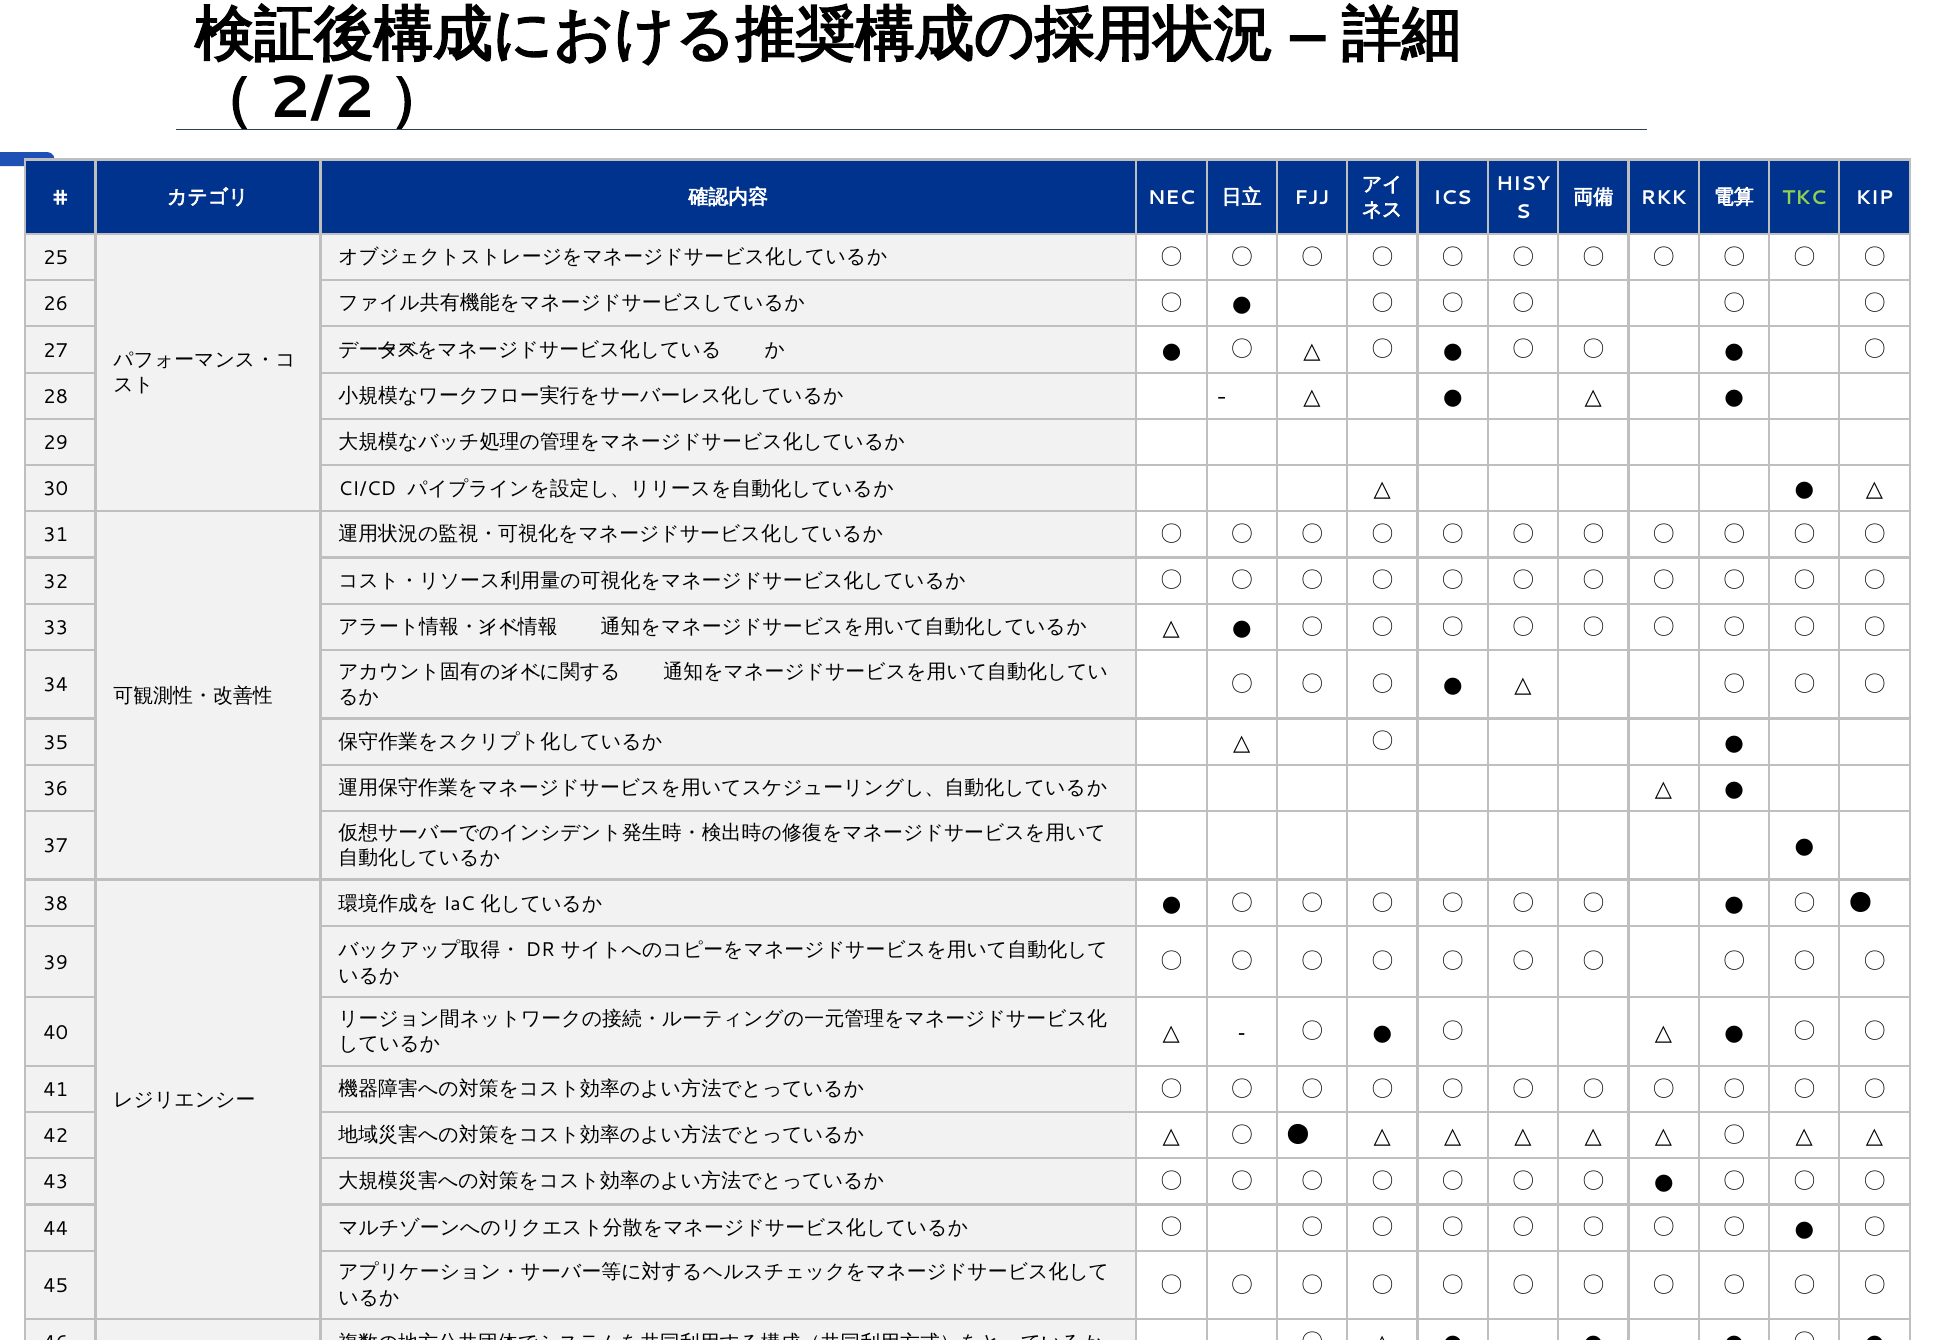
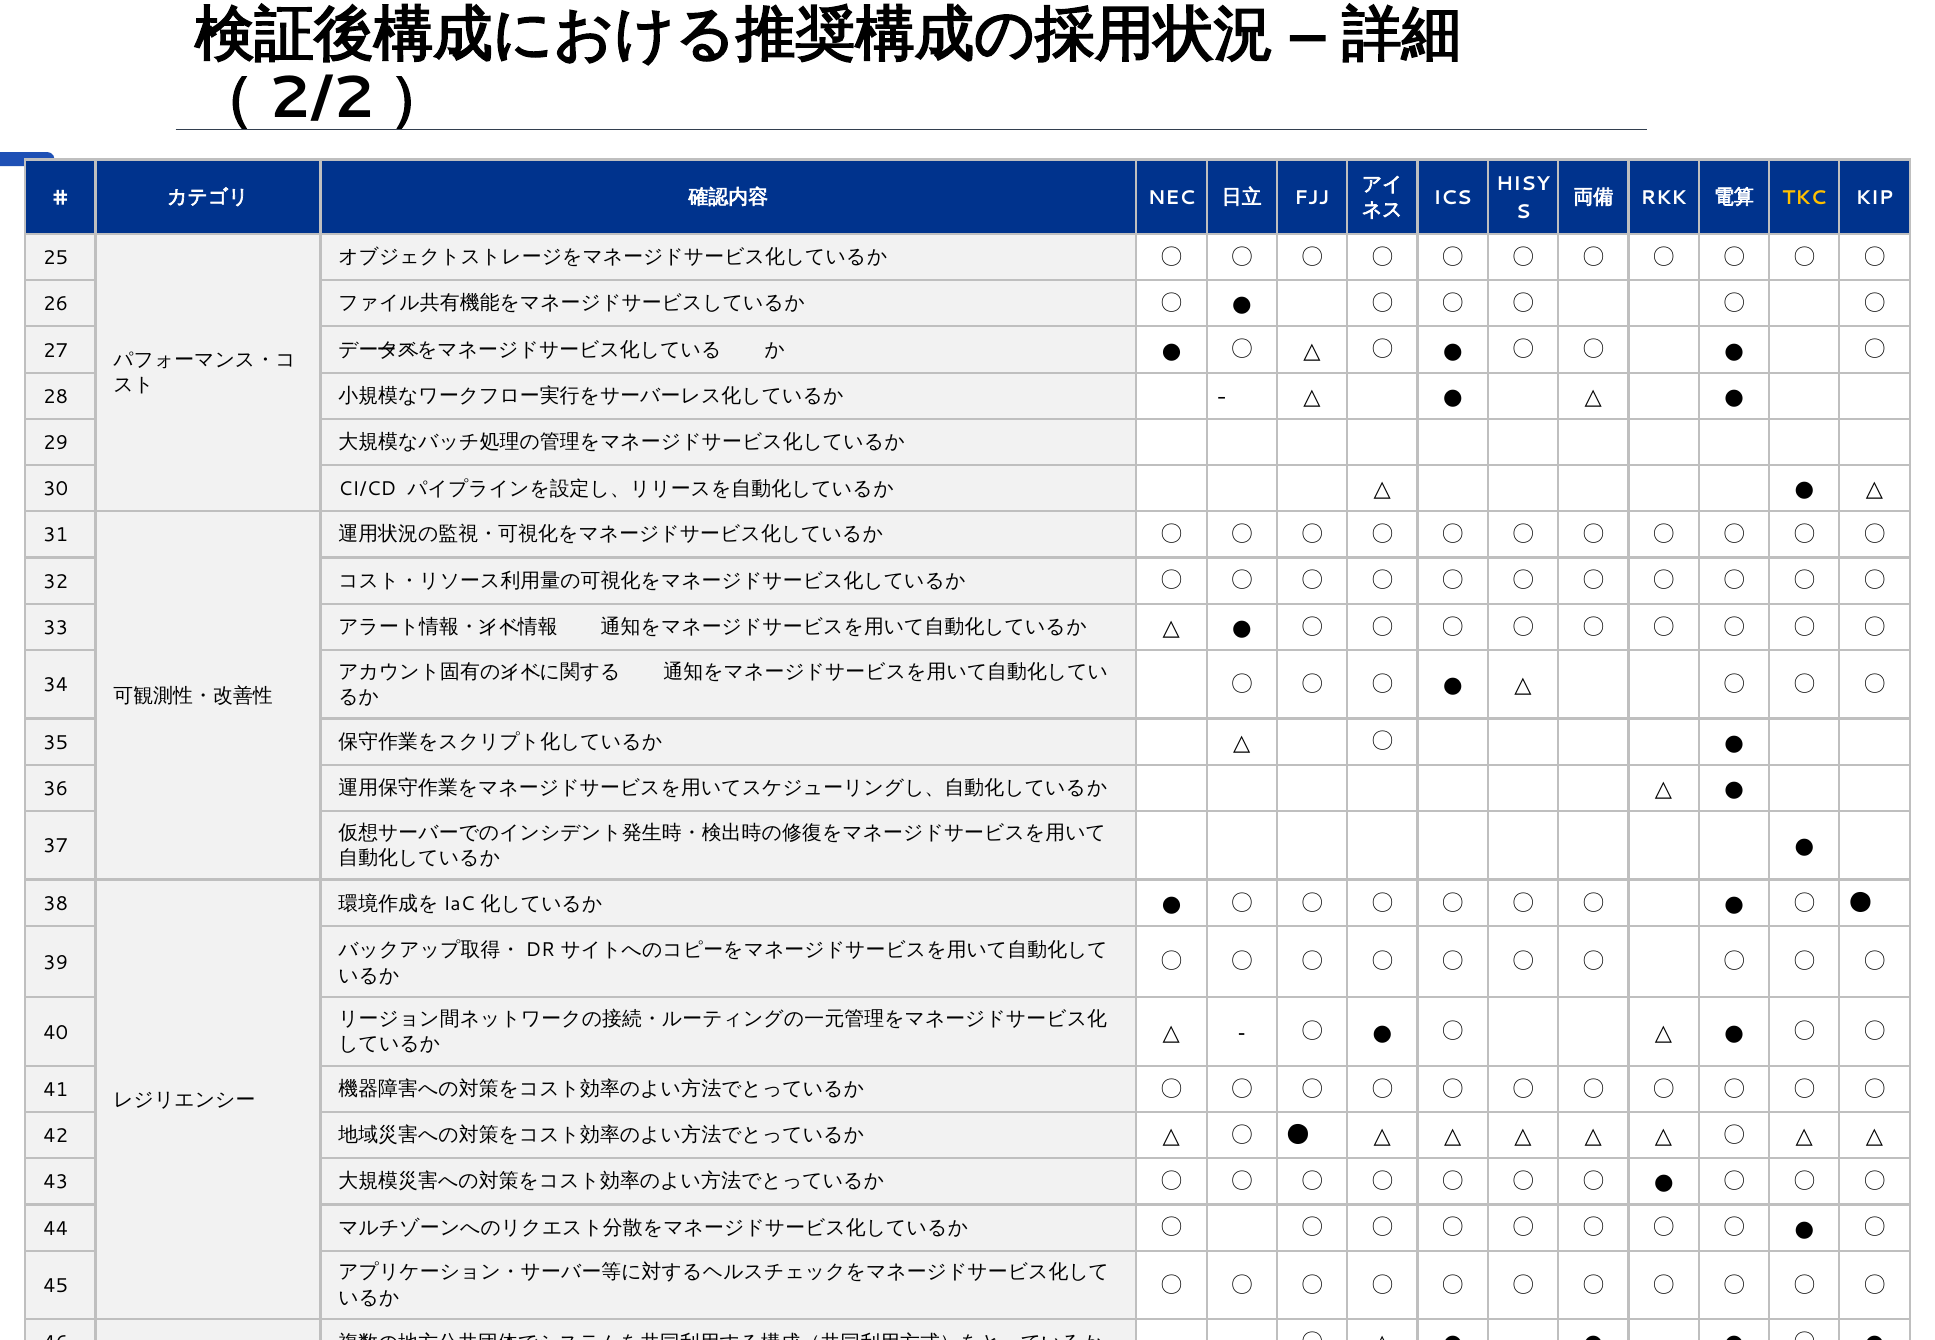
TKC colour: light green -> yellow (1804, 198)
